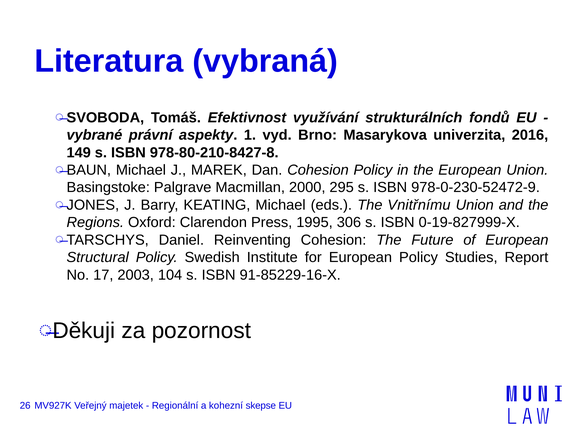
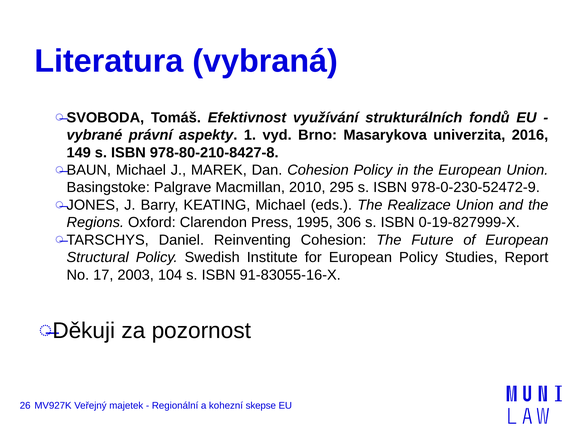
2000: 2000 -> 2010 (307, 188)
Vnitřnímu: Vnitřnímu -> Realizace (419, 205)
91-85229-16-X: 91-85229-16-X -> 91-83055-16-X (290, 275)
